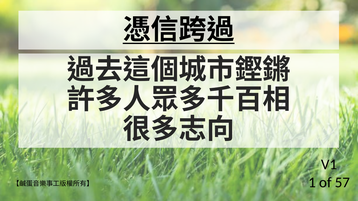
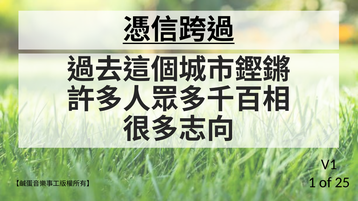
57: 57 -> 25 (342, 183)
